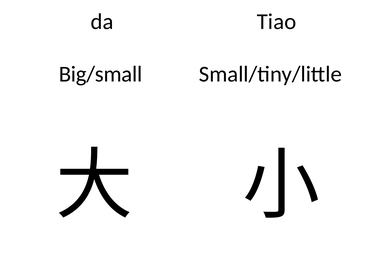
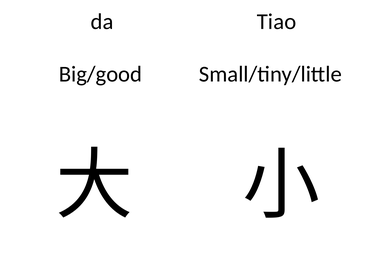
Big/small: Big/small -> Big/good (100, 74)
